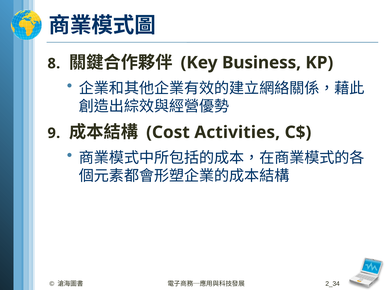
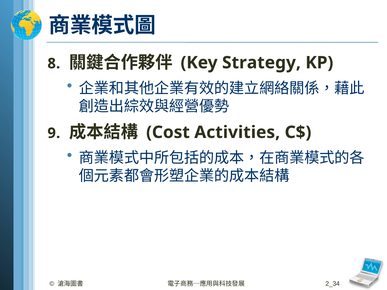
Business: Business -> Strategy (261, 63)
